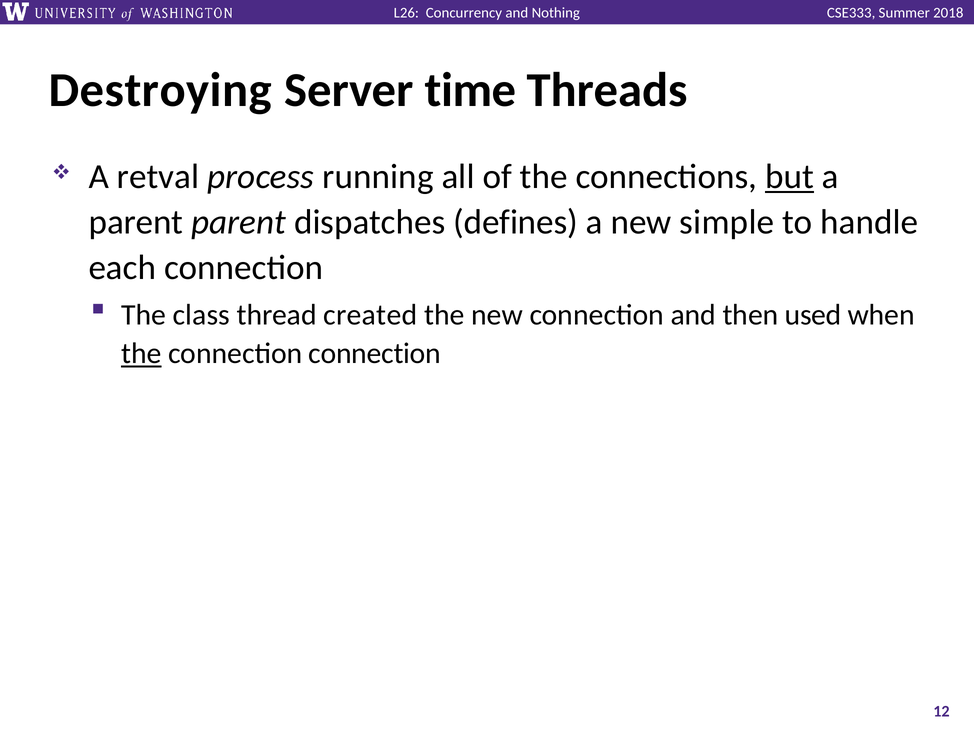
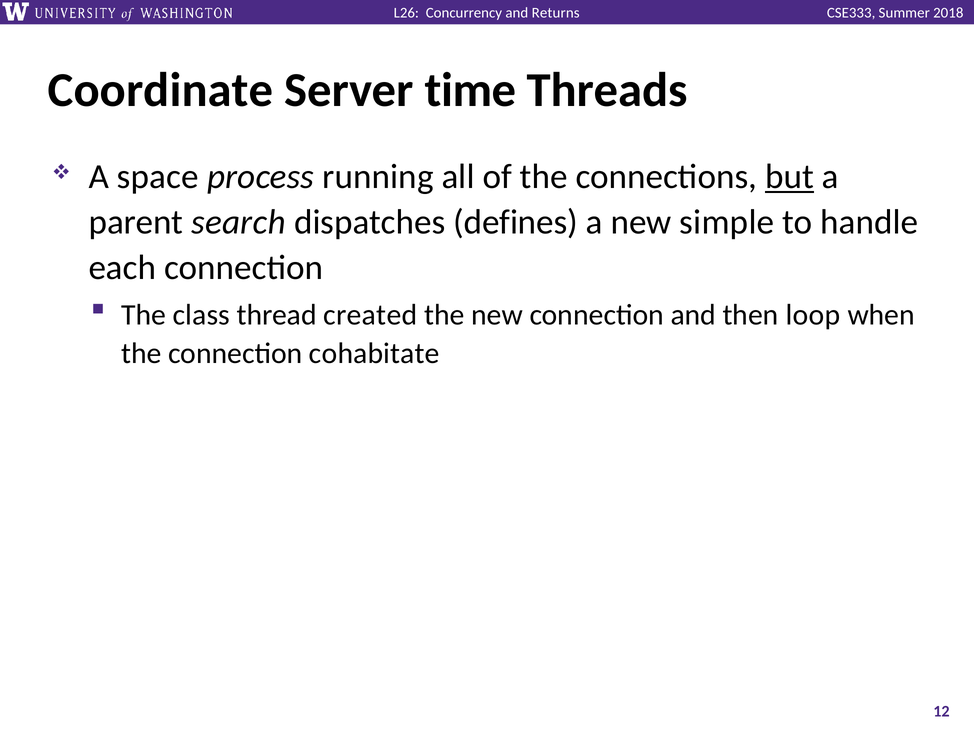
Nothing: Nothing -> Returns (556, 13)
Destroying: Destroying -> Coordinate (160, 90)
retval: retval -> space (158, 177)
parent parent: parent -> search (238, 222)
used: used -> loop (813, 315)
the underline: present -> none (141, 354)
connection connection: connection -> cohabitate (374, 354)
